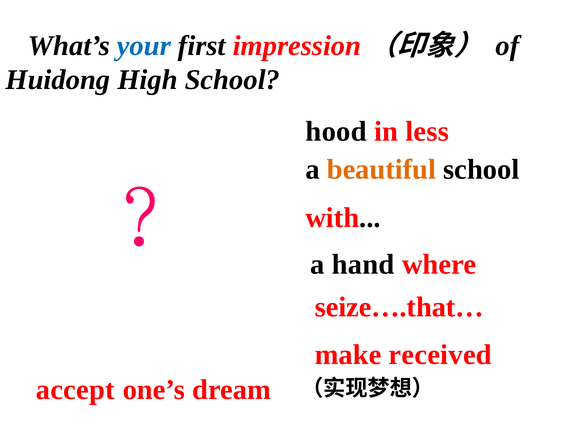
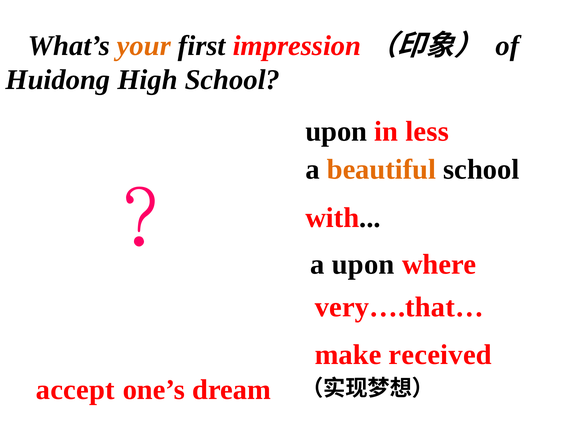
your colour: blue -> orange (144, 46)
hood: hood -> upon (336, 131)
a hand: hand -> upon (363, 265)
seize….that…: seize….that… -> very….that… (399, 307)
